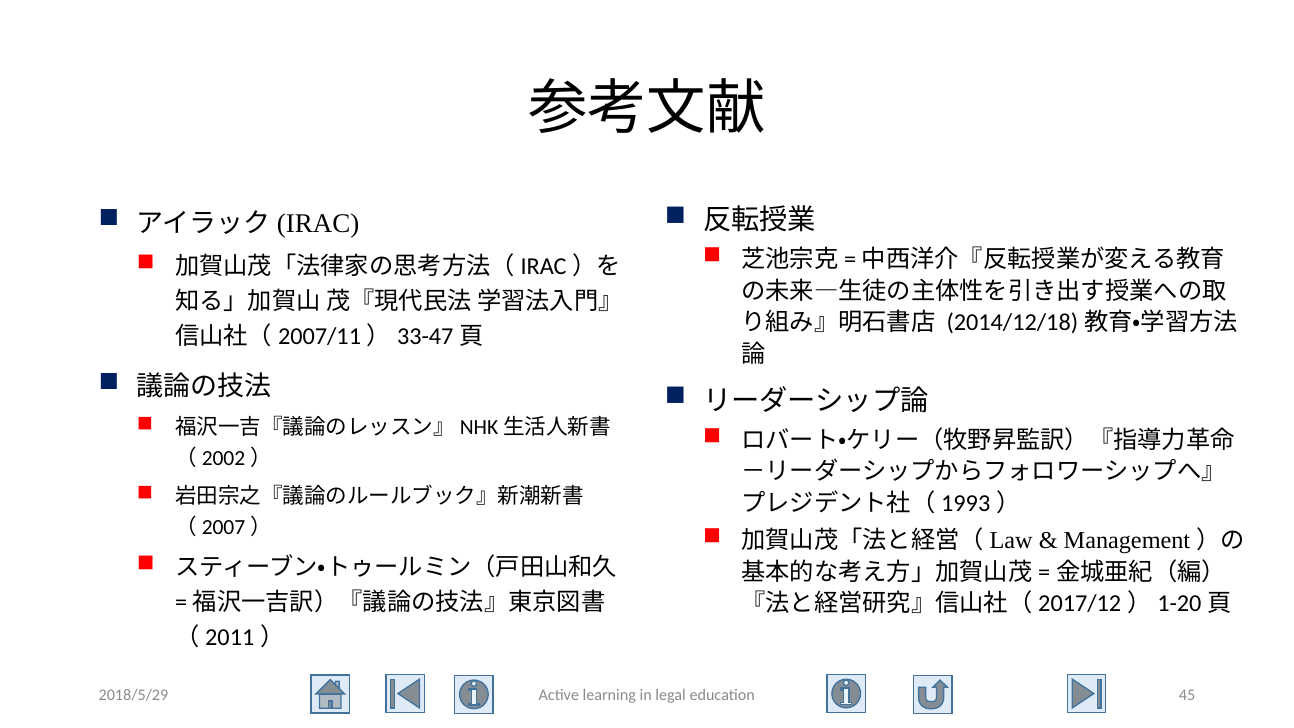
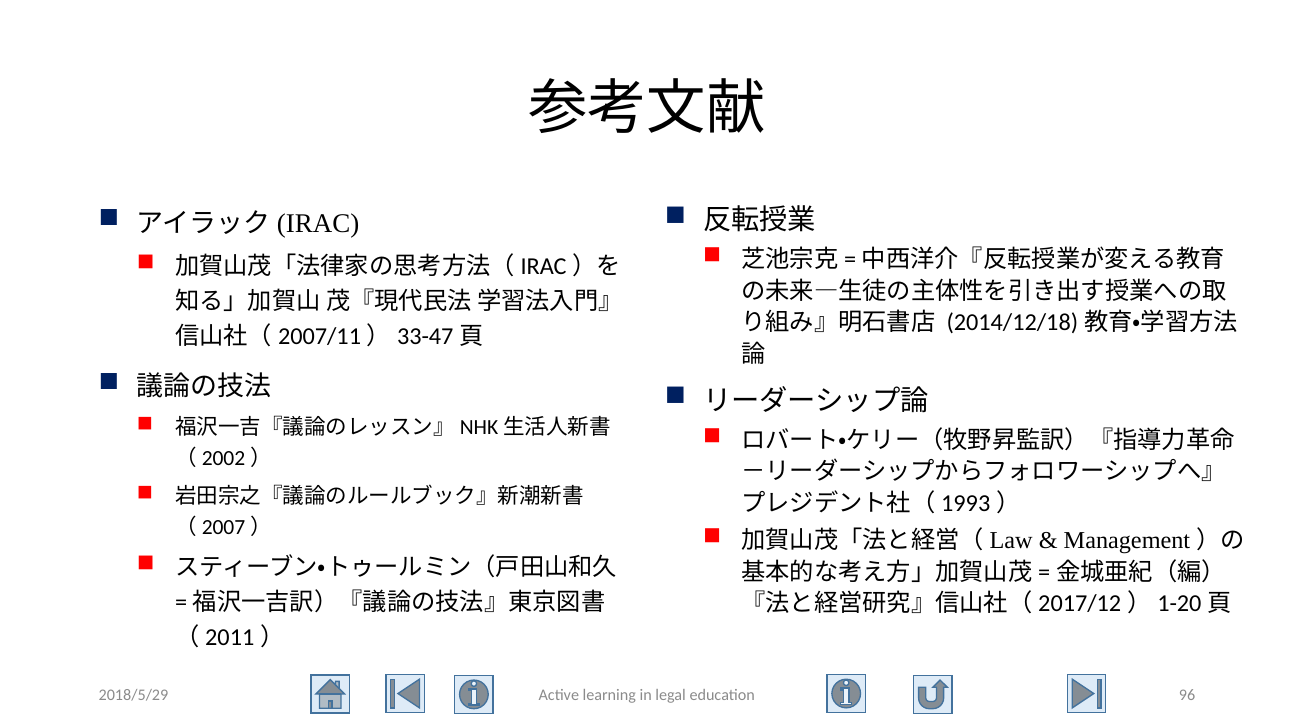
45: 45 -> 96 (1187, 695)
